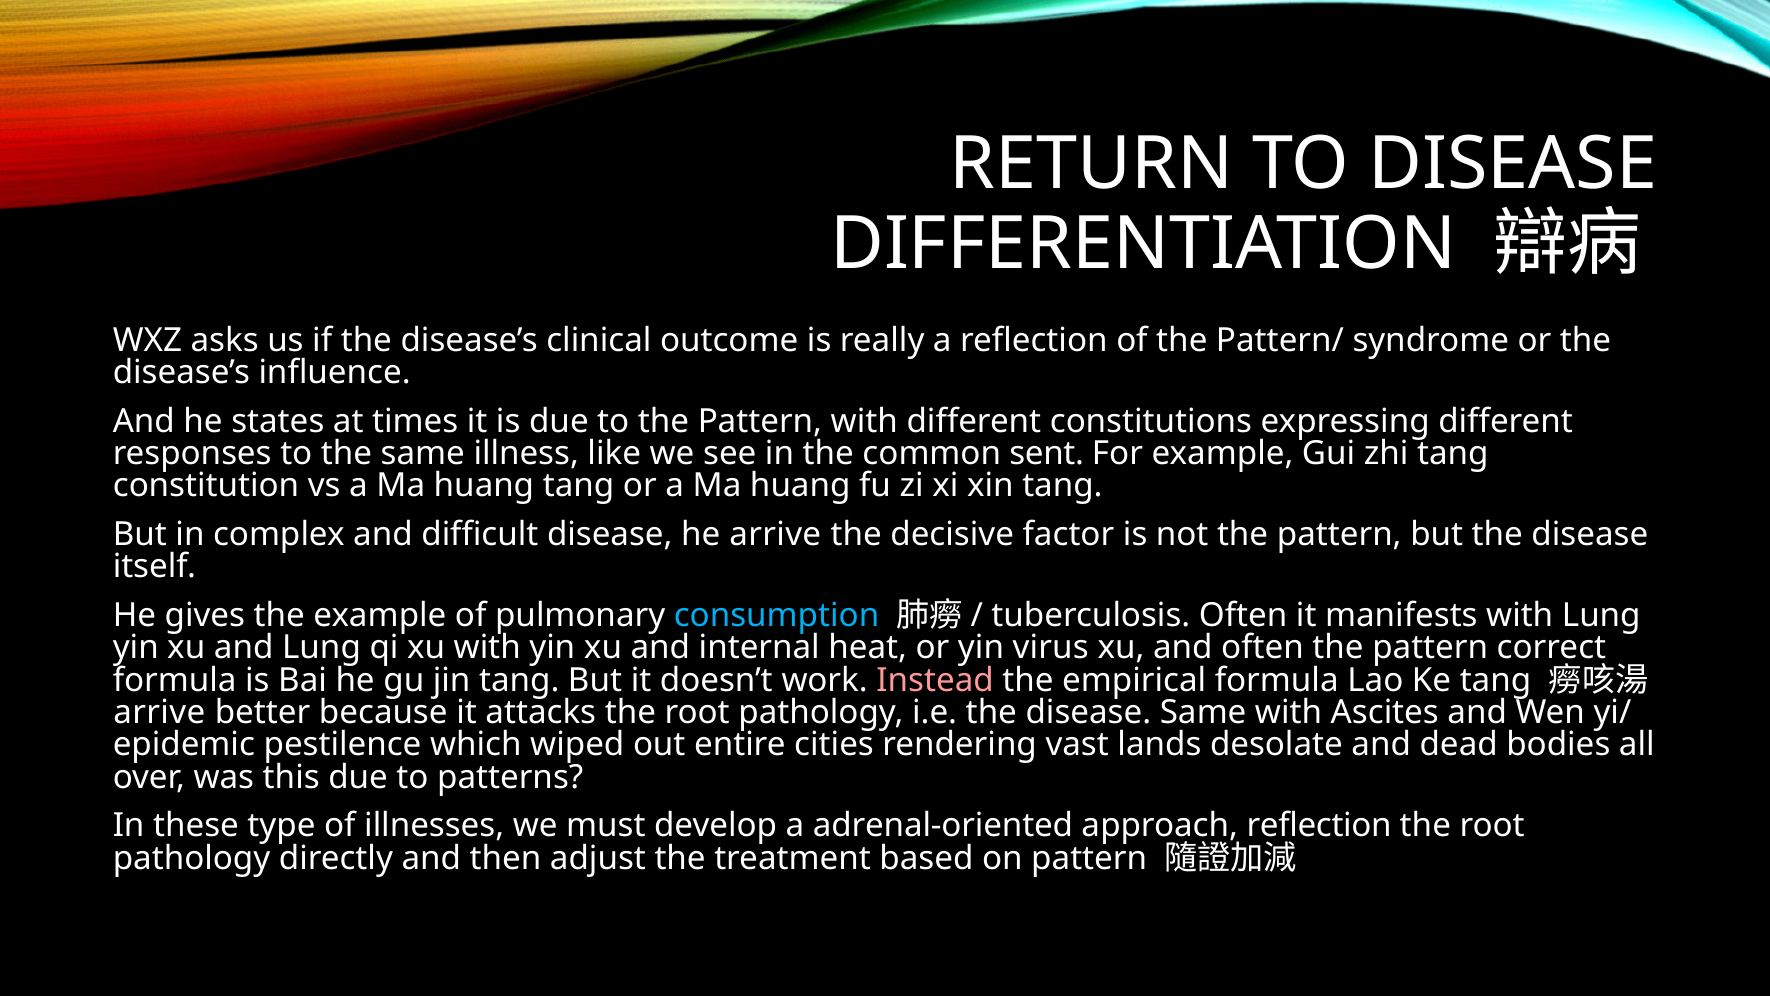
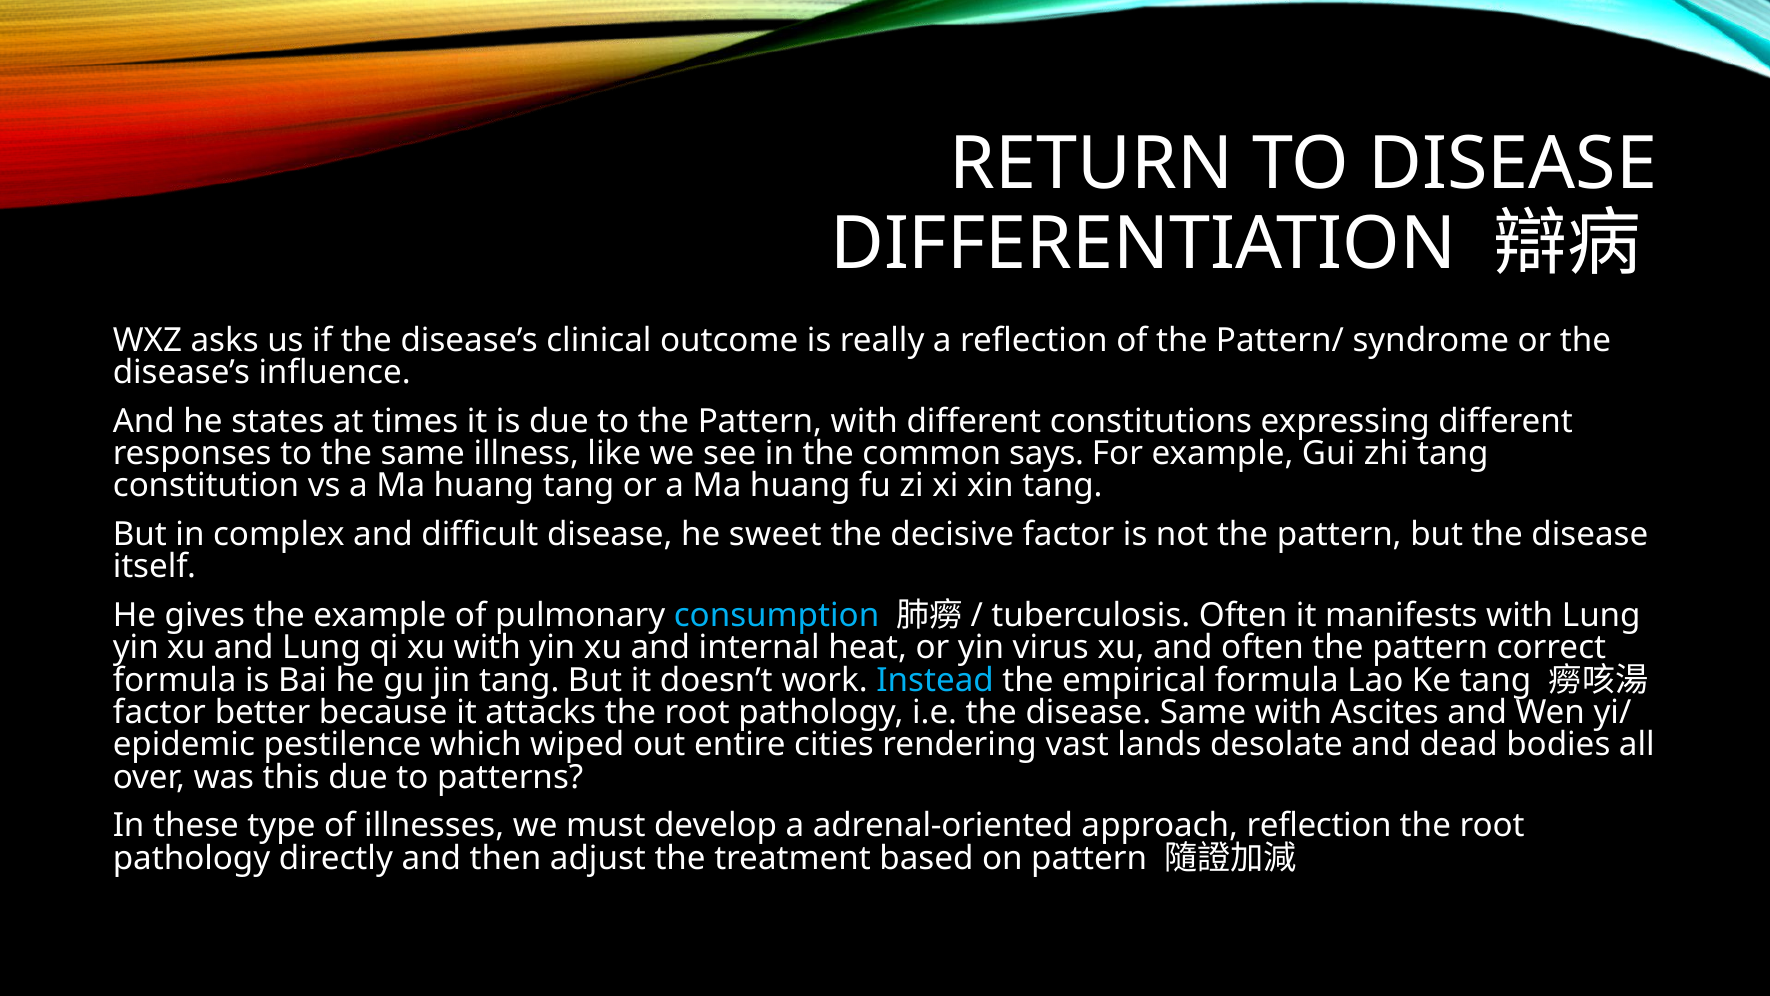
sent: sent -> says (1047, 453)
he arrive: arrive -> sweet (775, 534)
Instead colour: pink -> light blue (935, 680)
arrive: arrive -> factor (159, 712)
